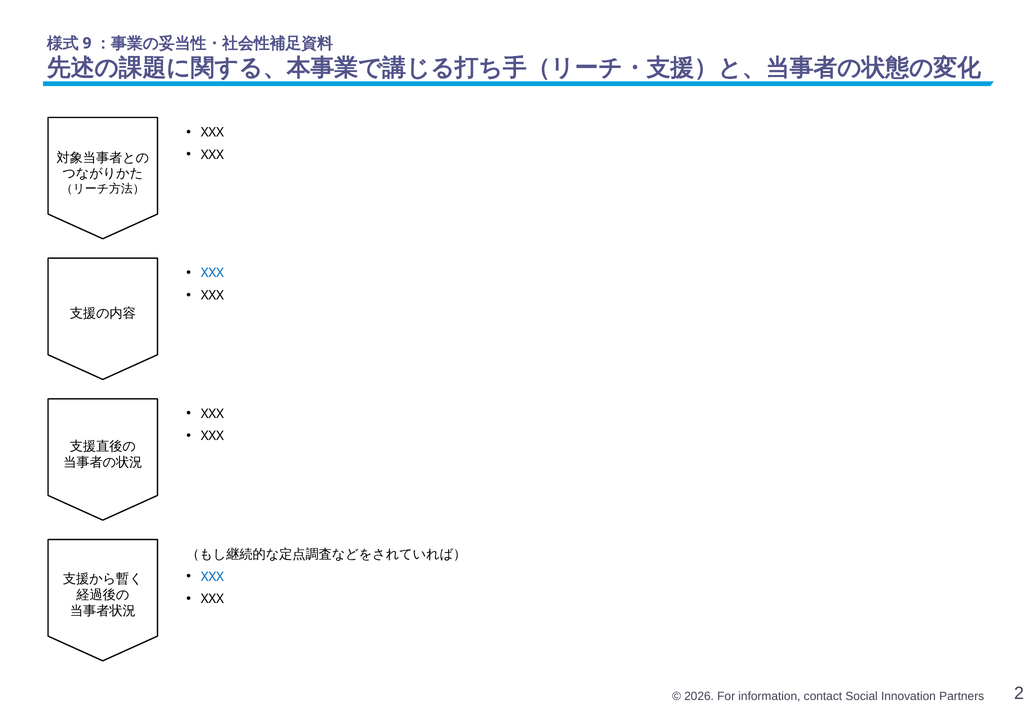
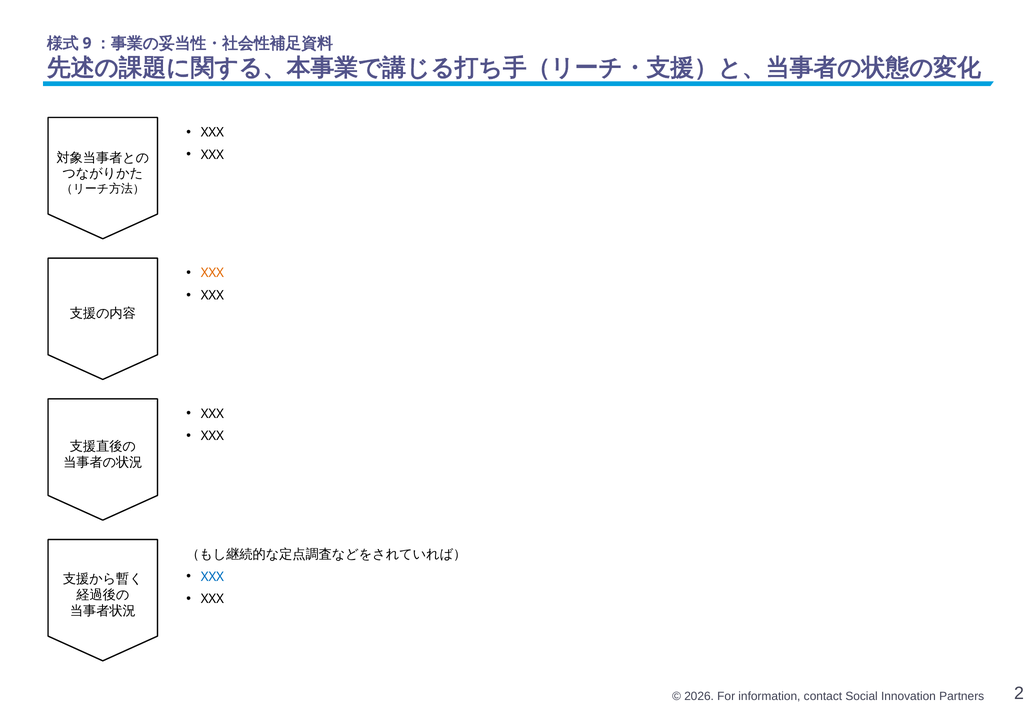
XXX colour: blue -> orange (212, 273)
